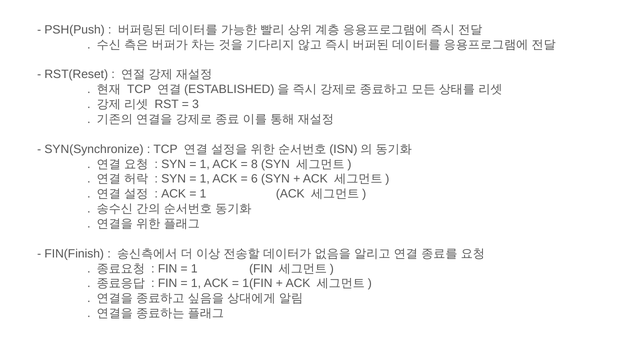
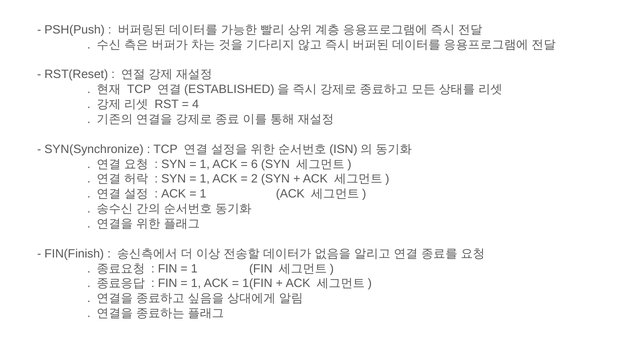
3: 3 -> 4 (196, 104)
8: 8 -> 6 (254, 164)
6: 6 -> 2 (254, 179)
